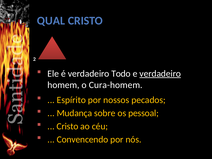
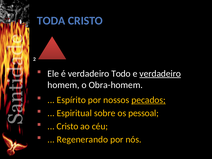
QUAL: QUAL -> TODA (51, 21)
Cura-homem: Cura-homem -> Obra-homem (116, 85)
pecados underline: none -> present (149, 100)
Mudança: Mudança -> Espiritual (74, 113)
Convencendo: Convencendo -> Regenerando (82, 139)
